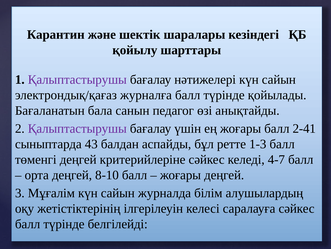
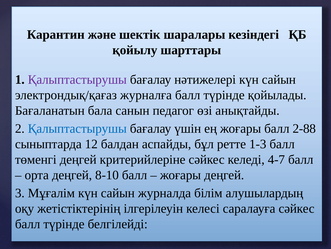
Қалыптастырушы colour: purple -> blue (77, 128)
2-41: 2-41 -> 2-88 (304, 128)
43: 43 -> 12 (91, 144)
